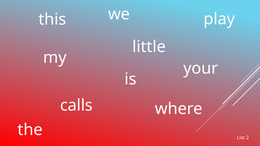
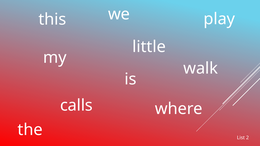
your: your -> walk (201, 68)
